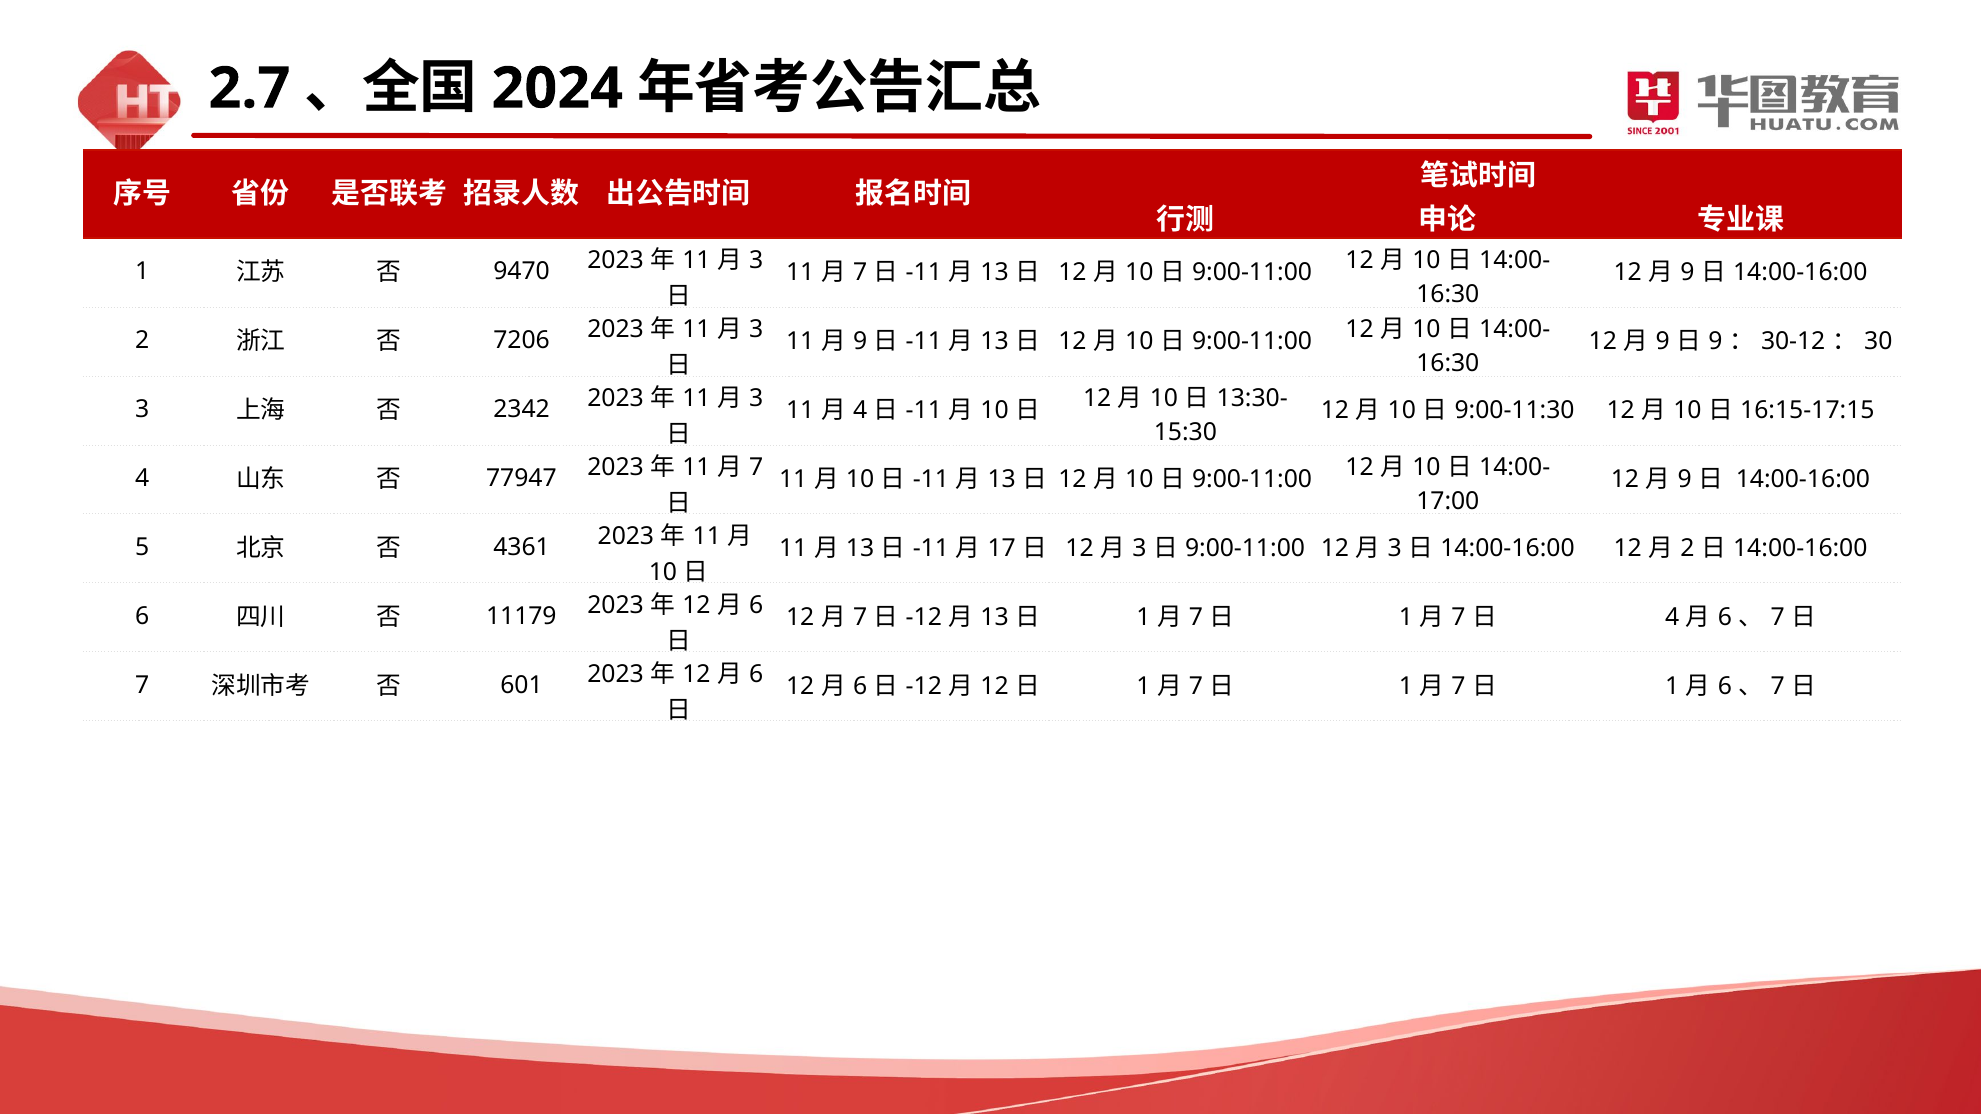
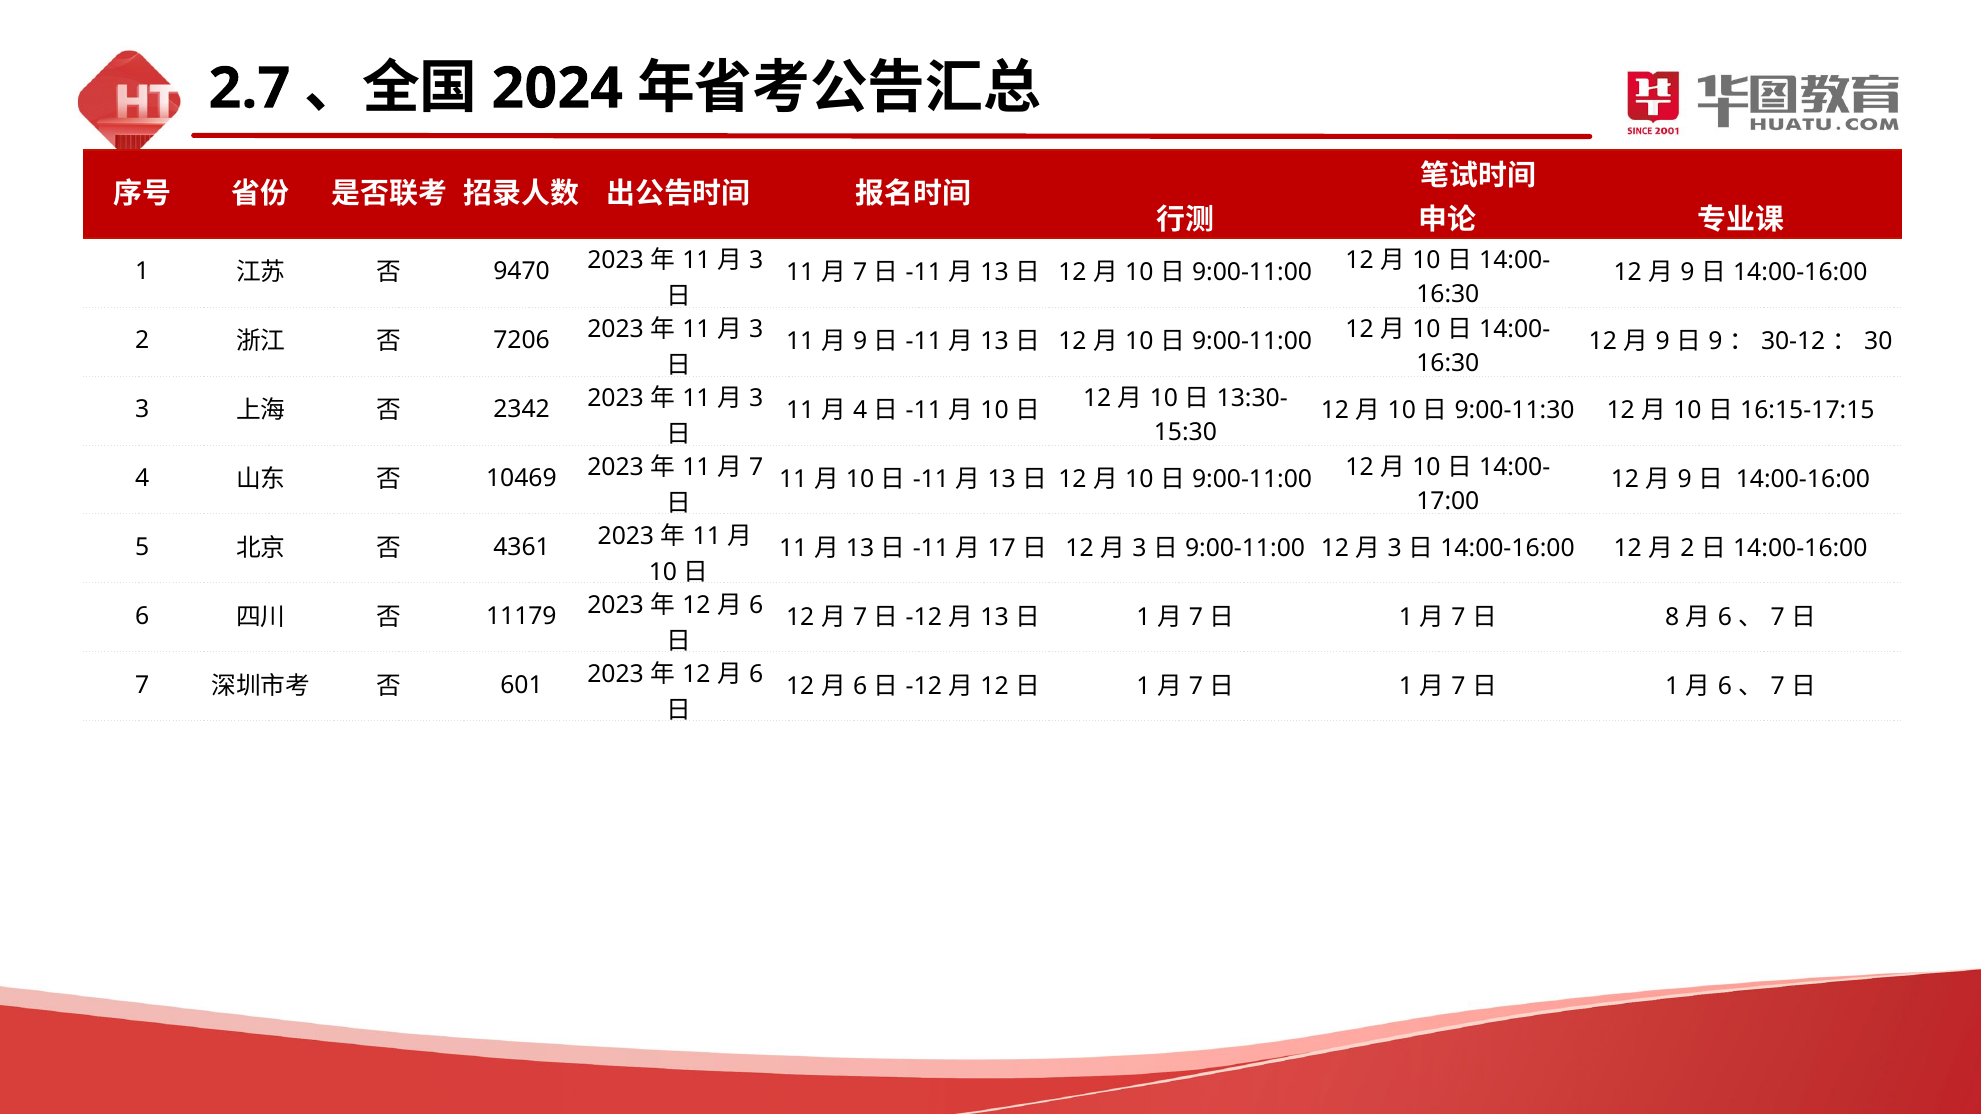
77947: 77947 -> 10469 (521, 478)
4: 4 -> 8 (1672, 617)
